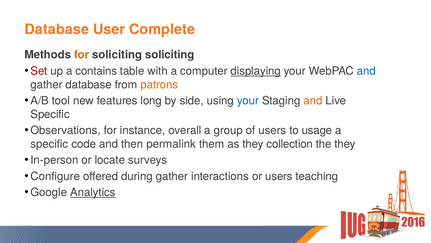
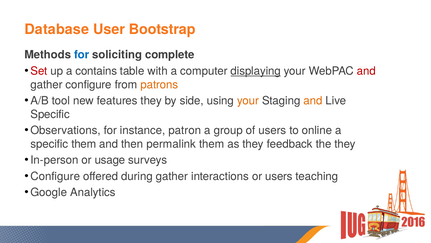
Complete: Complete -> Bootstrap (162, 29)
for colour: orange -> blue (82, 55)
soliciting soliciting: soliciting -> complete (170, 55)
and colour: blue -> red (366, 71)
gather database: database -> configure (89, 84)
features long: long -> they (151, 100)
your colour: blue -> orange (248, 100)
overall: overall -> patron (185, 130)
usage: usage -> online (317, 130)
specific code: code -> them (84, 144)
collection: collection -> feedback (290, 144)
locate: locate -> usage (110, 160)
Analytics underline: present -> none (93, 192)
